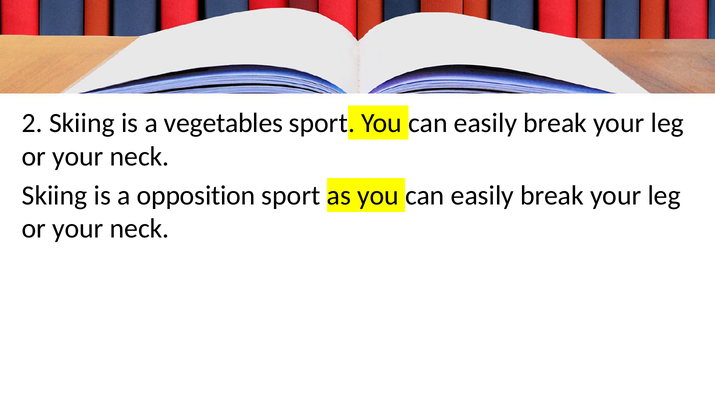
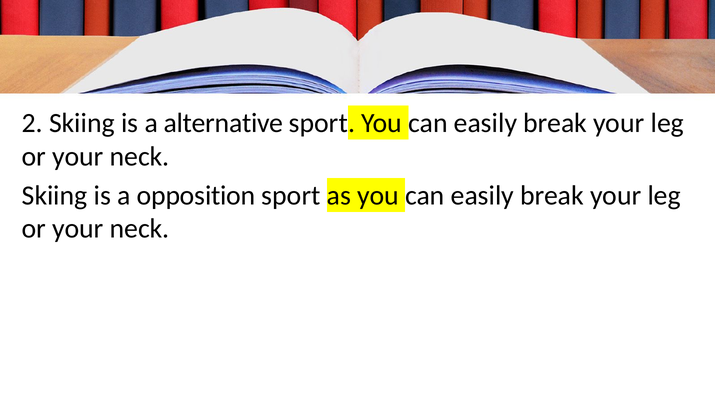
vegetables: vegetables -> alternative (223, 123)
